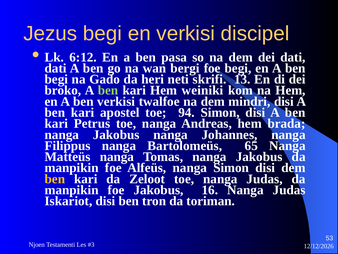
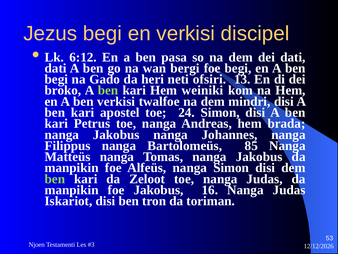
skrifi: skrifi -> ofsiri (210, 79)
94: 94 -> 24 (187, 112)
65: 65 -> 85 (251, 145)
ben colour: yellow -> light green (55, 179)
